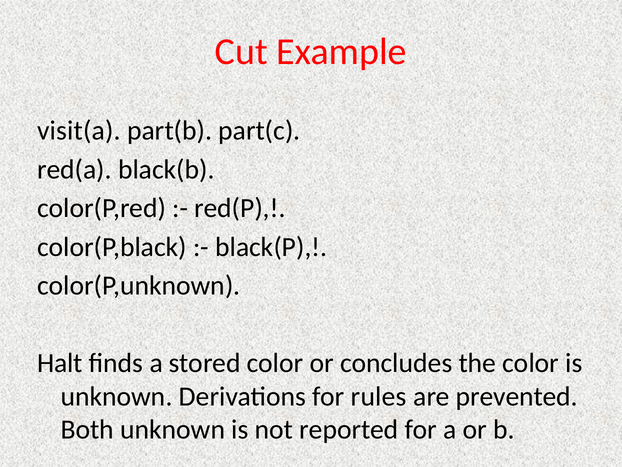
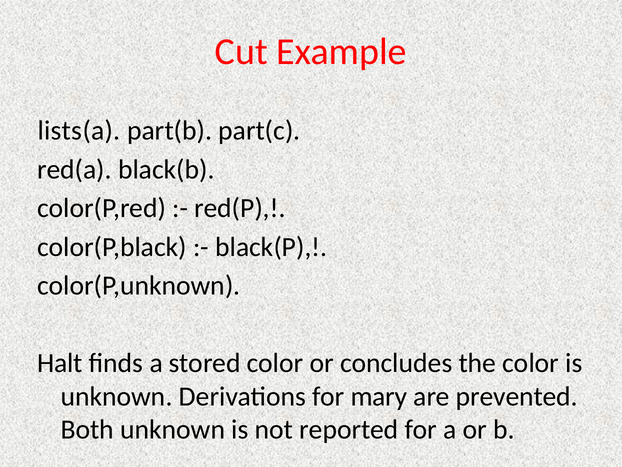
visit(a: visit(a -> lists(a (79, 131)
rules: rules -> mary (379, 396)
